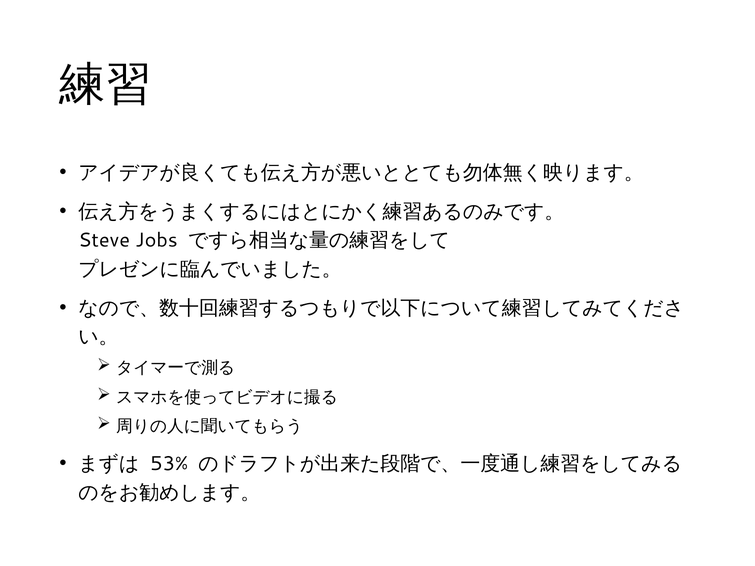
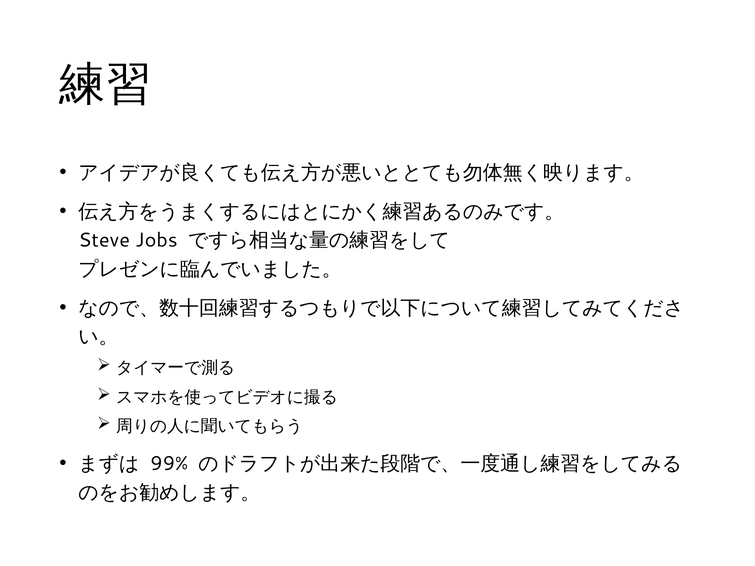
53%: 53% -> 99% (169, 464)
